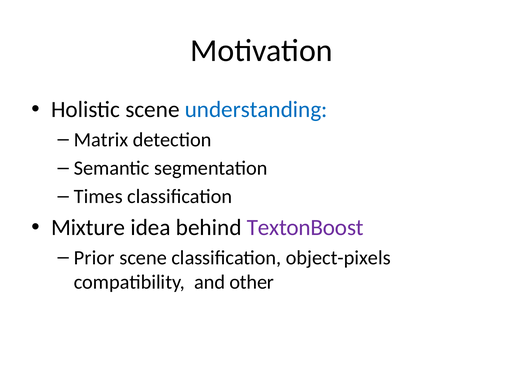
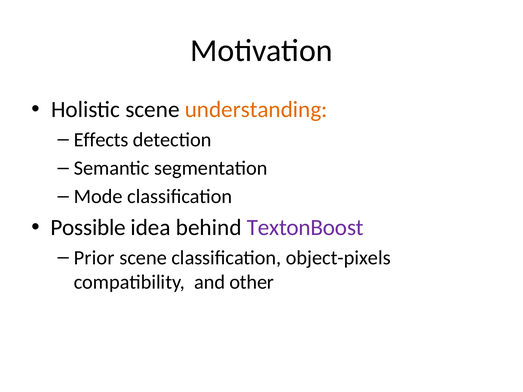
understanding colour: blue -> orange (256, 110)
Matrix: Matrix -> Effects (101, 140)
Times: Times -> Mode (98, 197)
Mixture: Mixture -> Possible (88, 228)
